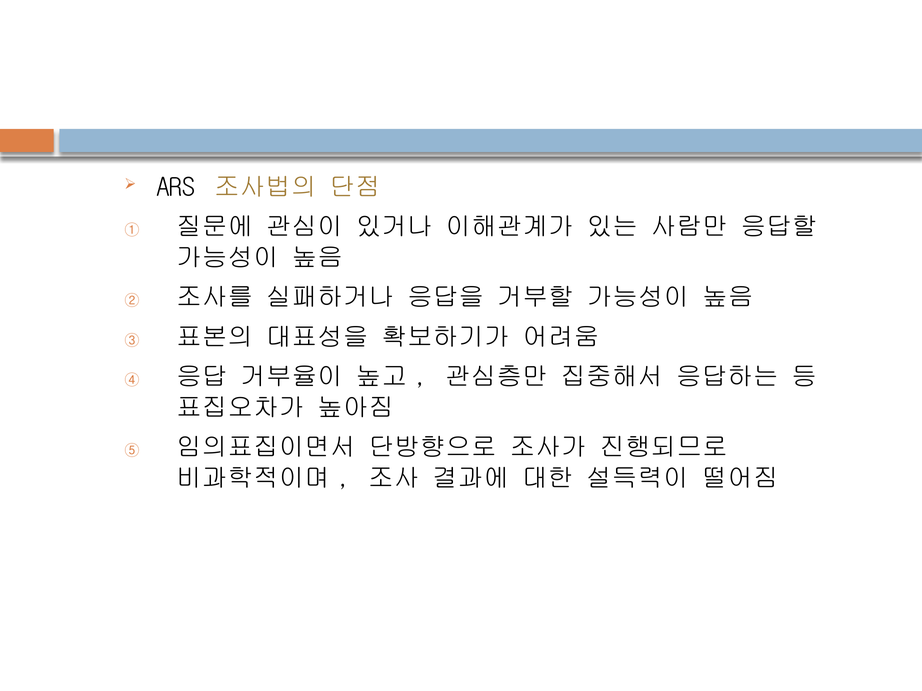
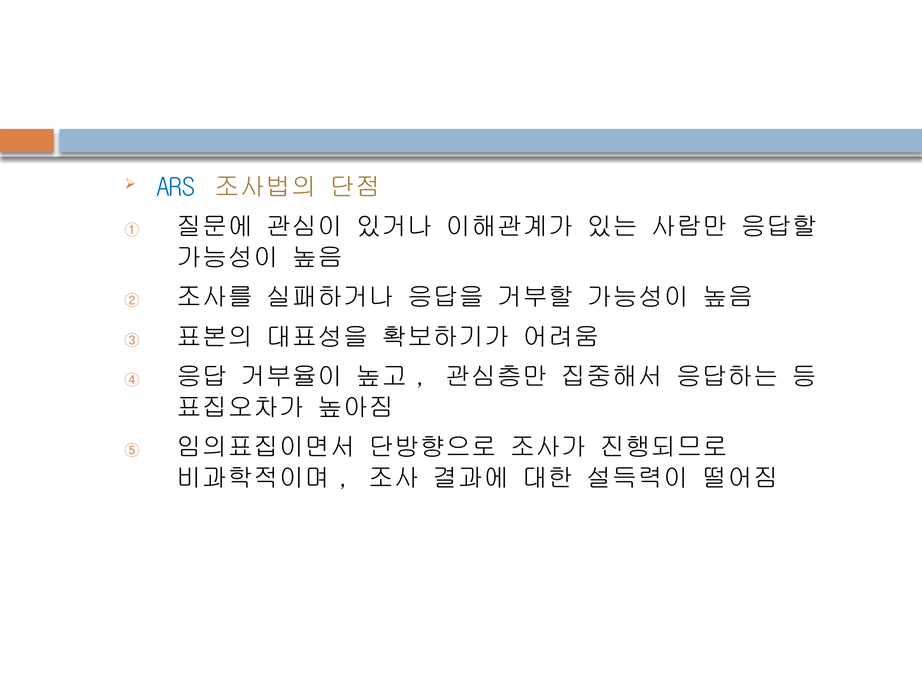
ARS colour: black -> blue (176, 187)
